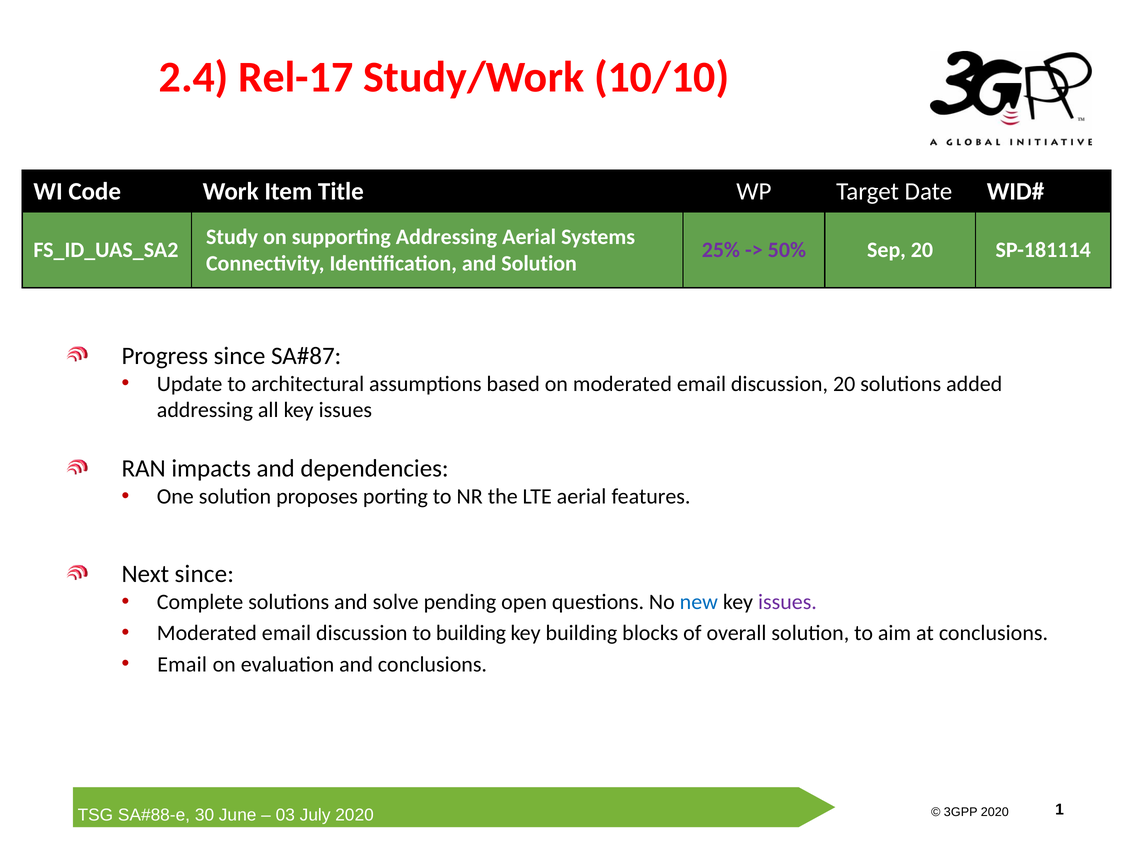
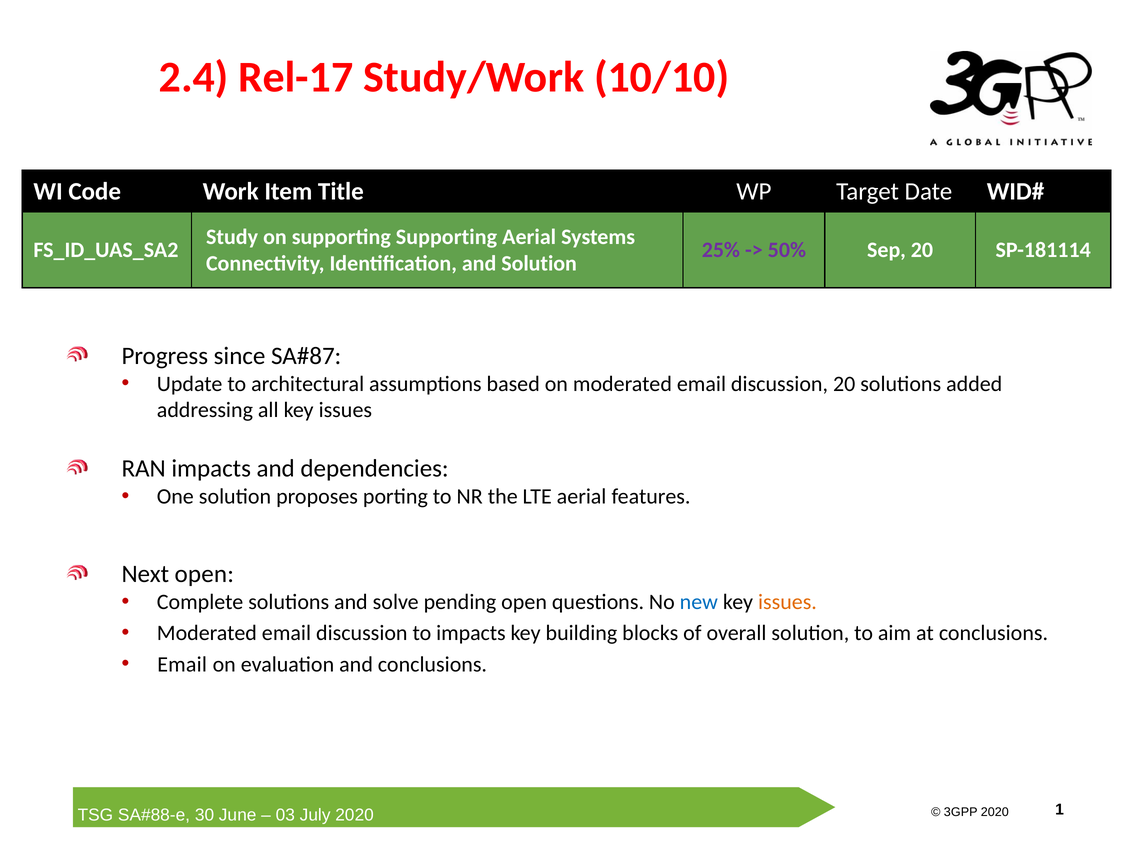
supporting Addressing: Addressing -> Supporting (446, 237)
Next since: since -> open (204, 574)
issues colour: purple -> orange (787, 603)
to building: building -> impacts (471, 634)
